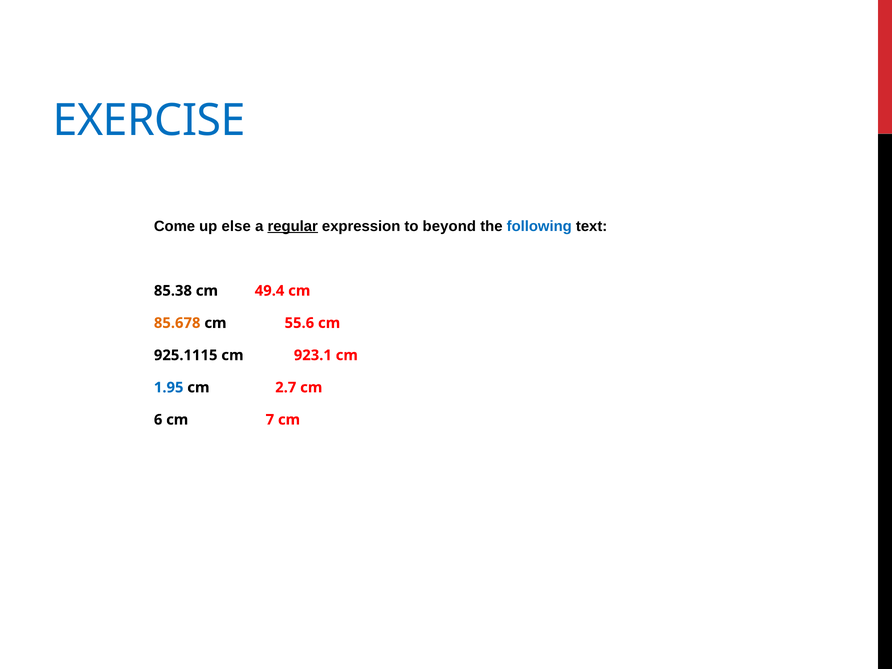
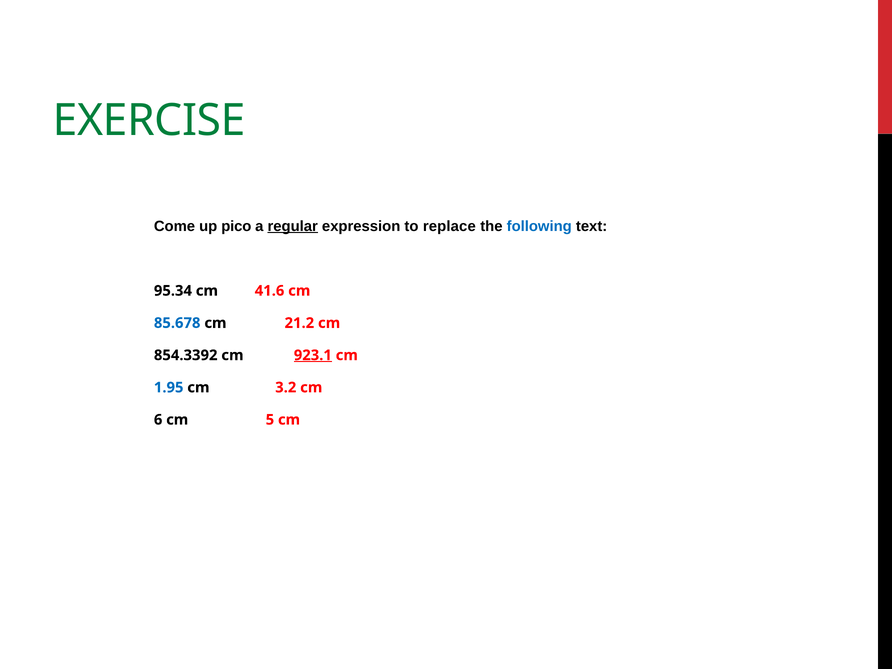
EXERCISE colour: blue -> green (149, 121)
else: else -> pico (236, 226)
beyond: beyond -> replace (449, 226)
85.38: 85.38 -> 95.34 (173, 291)
49.4: 49.4 -> 41.6 (270, 291)
85.678 colour: orange -> blue (177, 323)
55.6: 55.6 -> 21.2 (299, 323)
925.1115: 925.1115 -> 854.3392 (186, 355)
923.1 underline: none -> present (313, 355)
2.7: 2.7 -> 3.2 (286, 387)
7: 7 -> 5 (270, 420)
